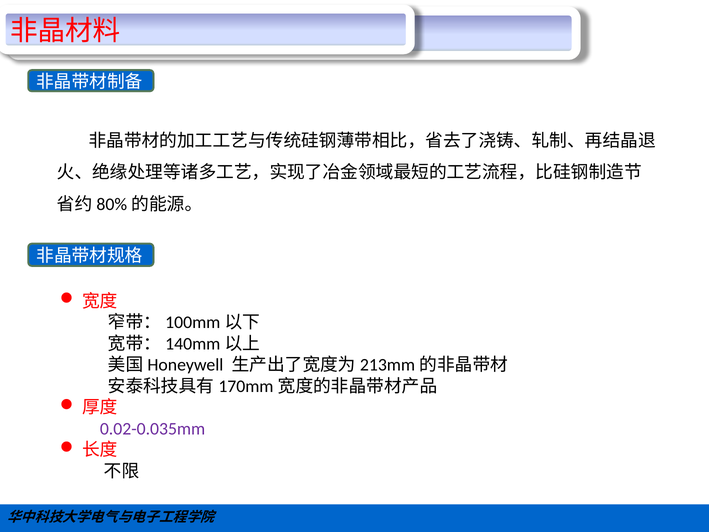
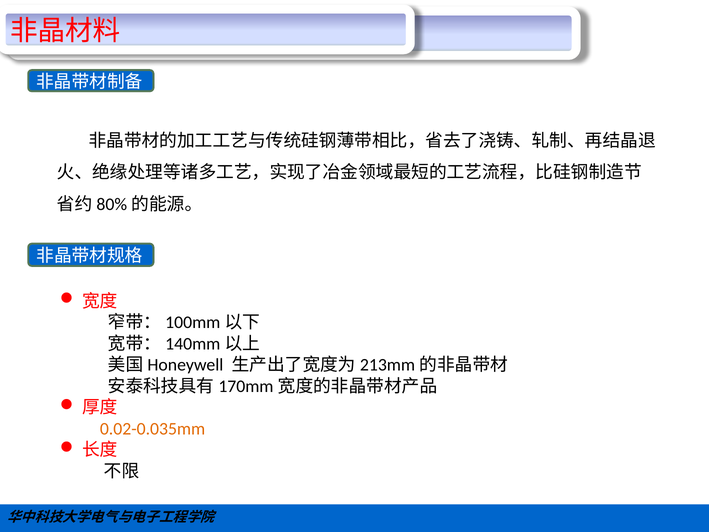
0.02-0.035mm colour: purple -> orange (153, 429)
